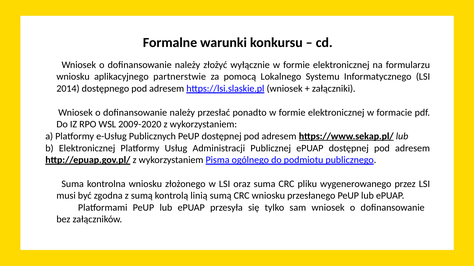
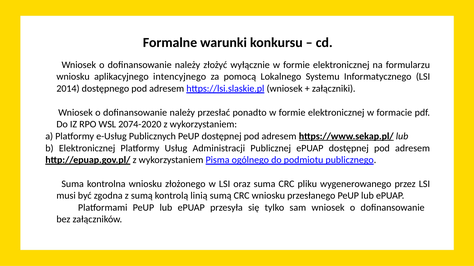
partnerstwie: partnerstwie -> intencyjnego (180, 77)
2009-2020: 2009-2020 -> 2074-2020 (140, 125)
